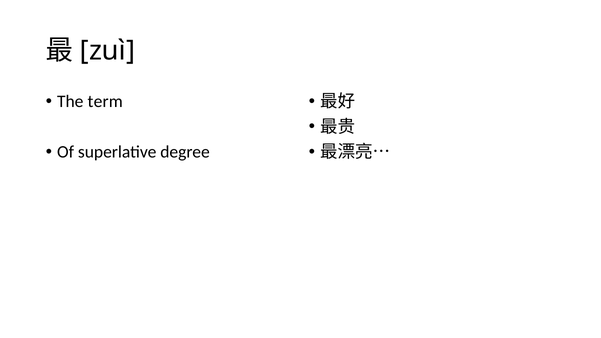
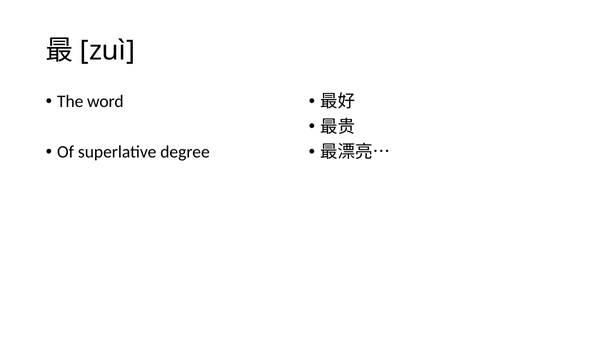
term: term -> word (105, 102)
